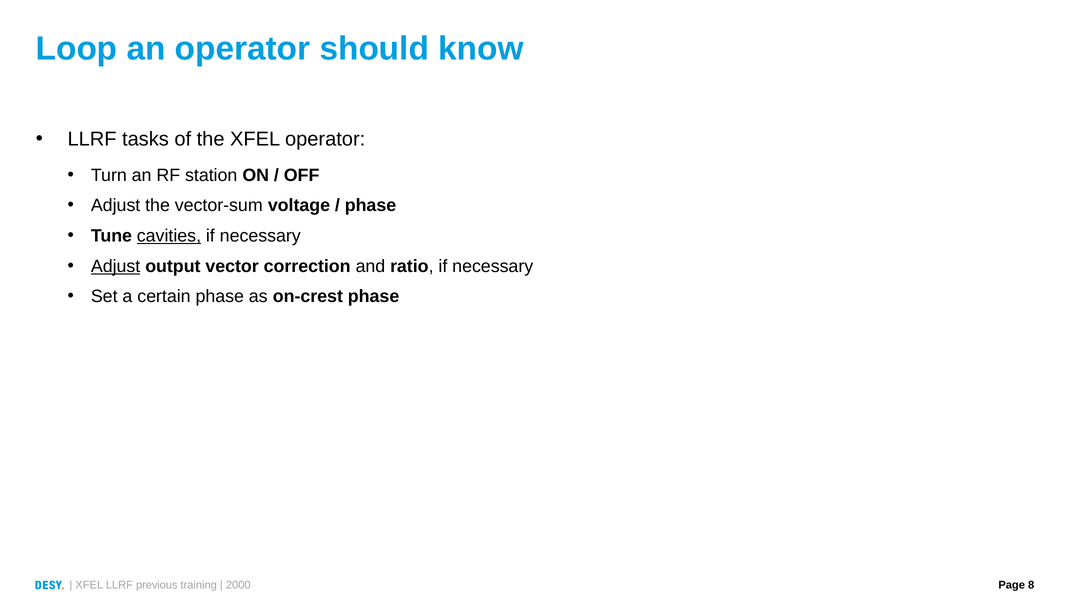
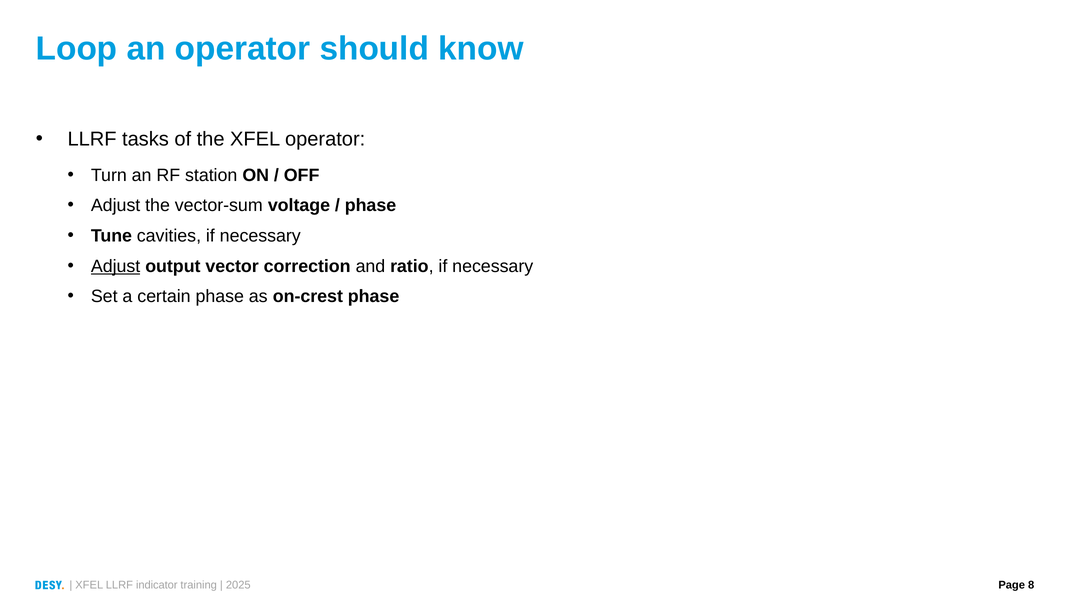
cavities underline: present -> none (169, 236)
previous: previous -> indicator (157, 585)
2000: 2000 -> 2025 (238, 585)
